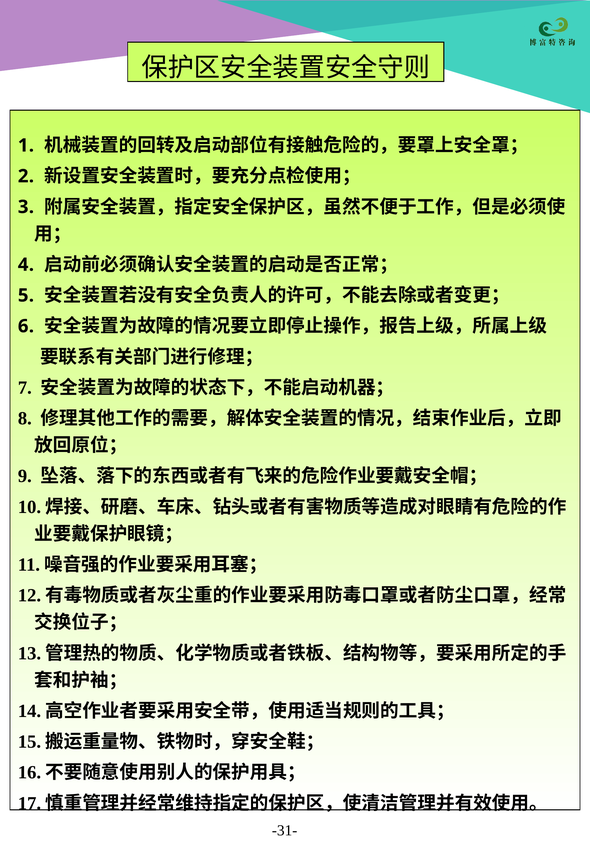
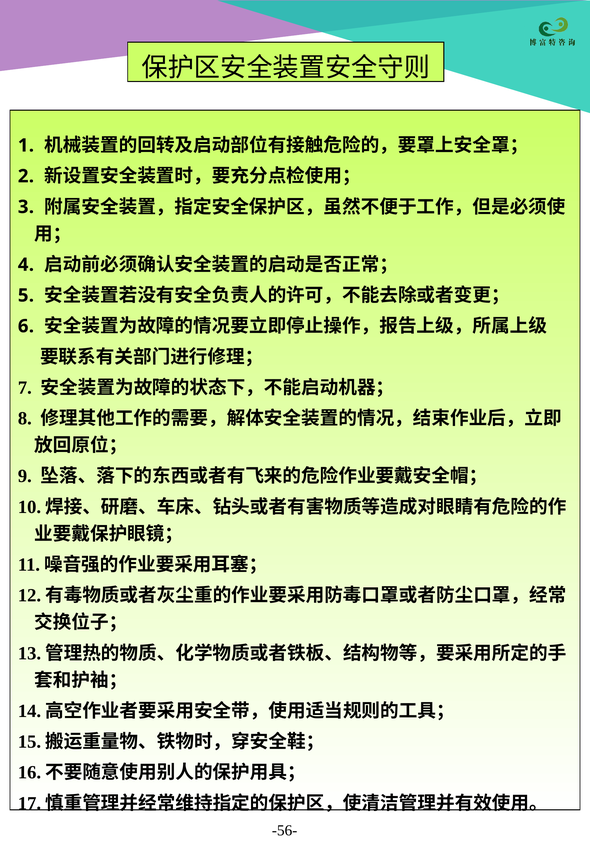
-31-: -31- -> -56- (285, 831)
